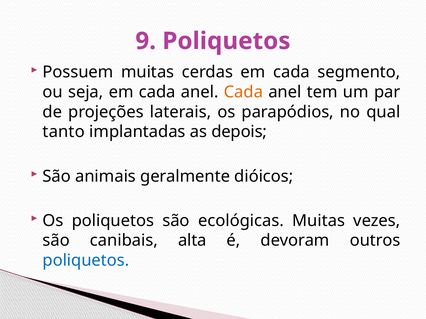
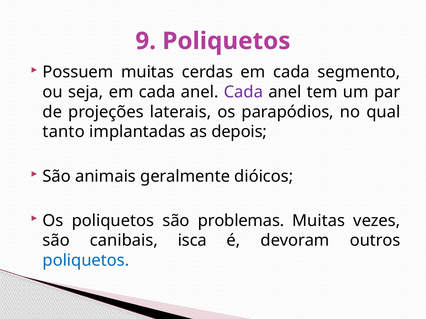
Cada colour: orange -> purple (243, 92)
ecológicas: ecológicas -> problemas (241, 221)
alta: alta -> isca (192, 241)
